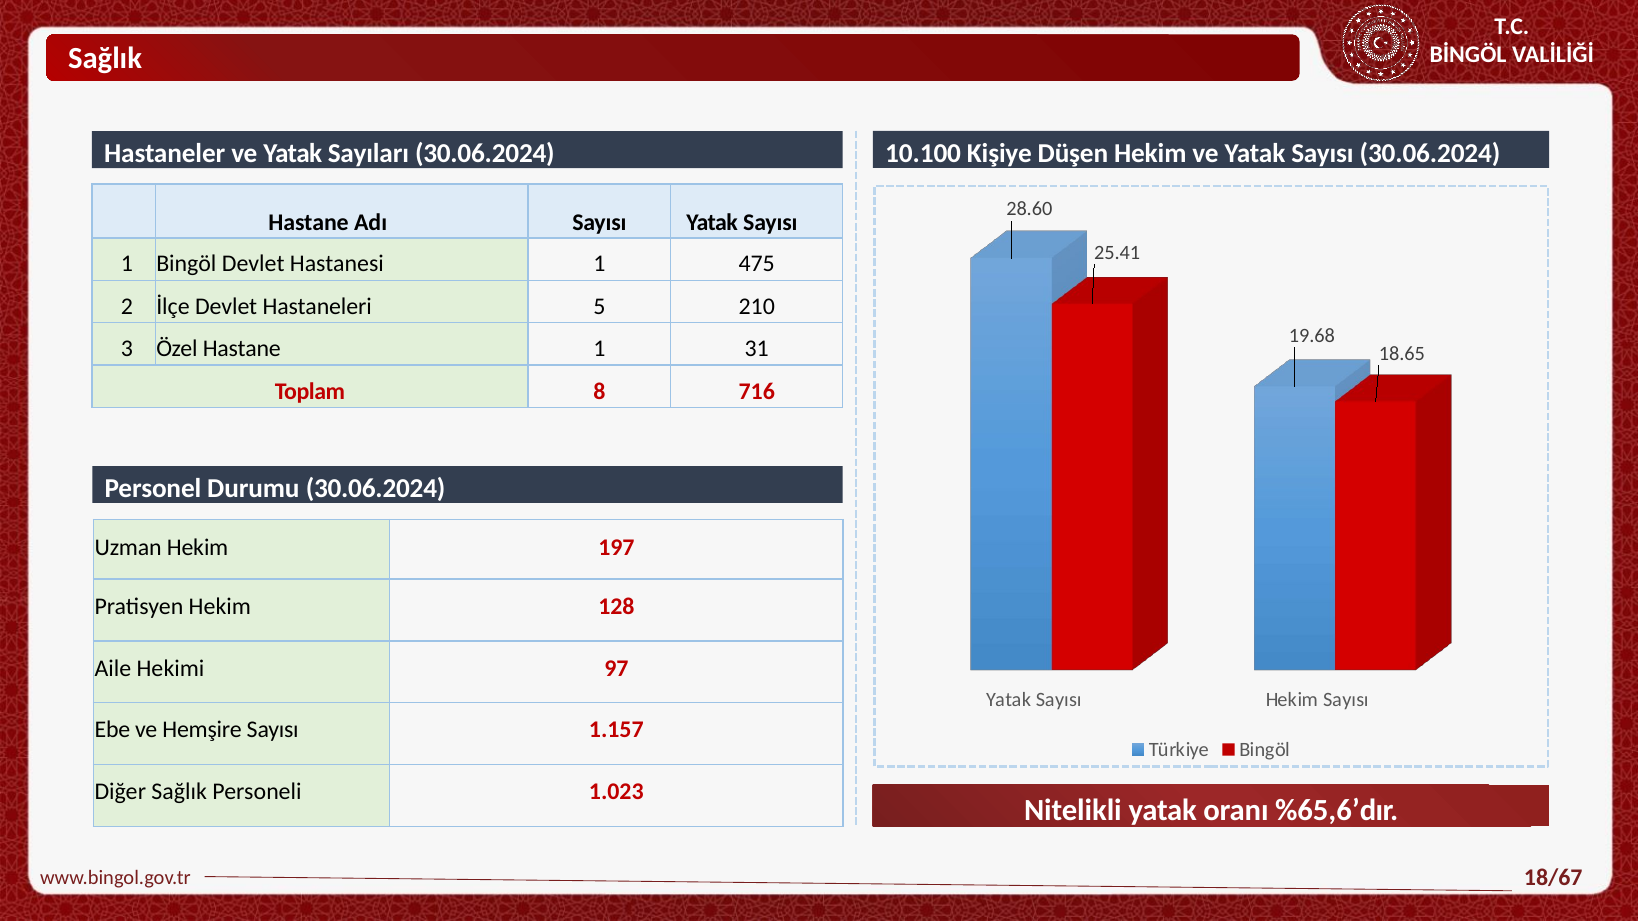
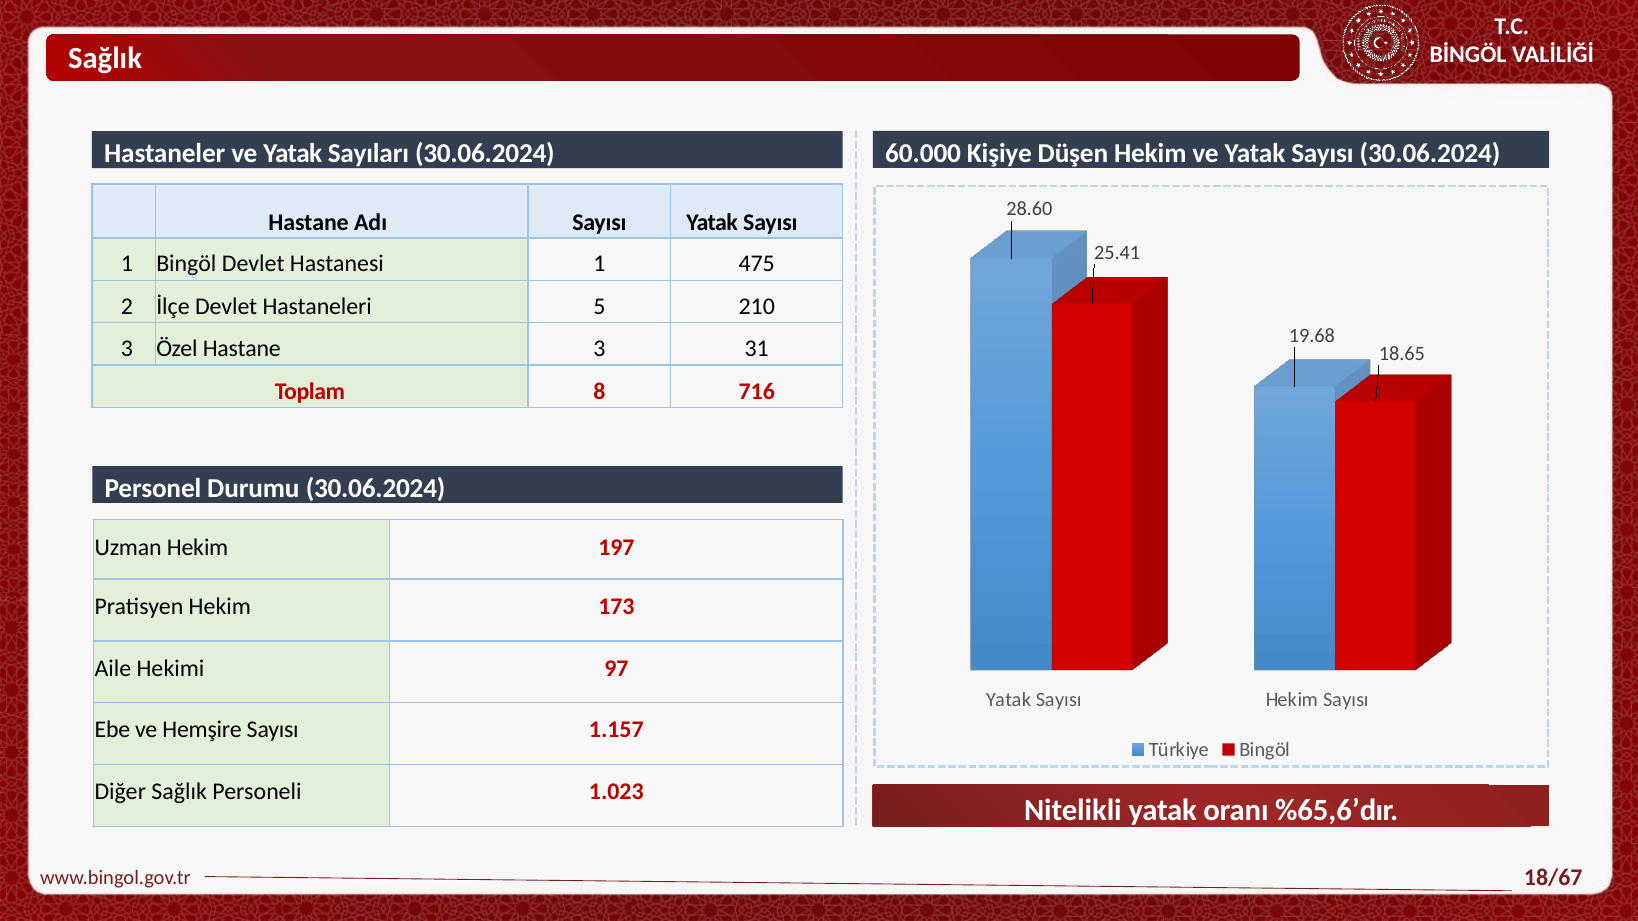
10.100: 10.100 -> 60.000 (923, 153)
Hastane 1: 1 -> 3 (599, 349)
128: 128 -> 173 (616, 607)
